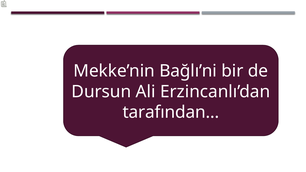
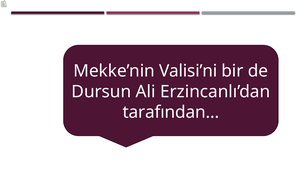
Bağlı’ni: Bağlı’ni -> Valisi’ni (188, 71)
